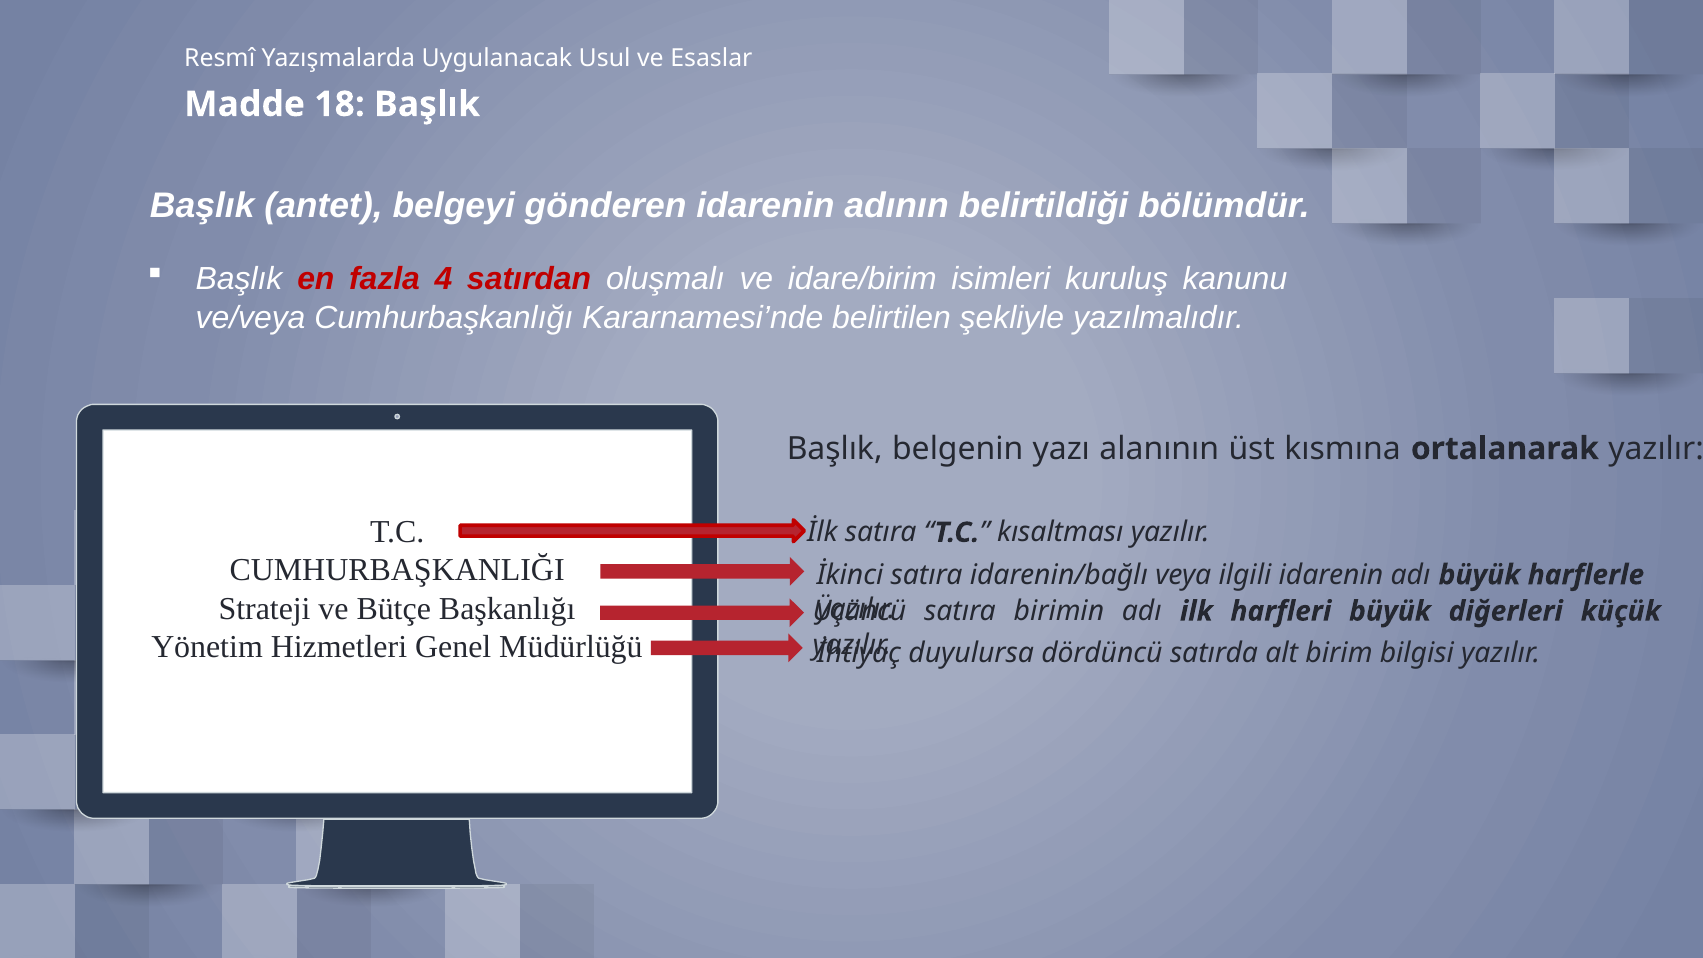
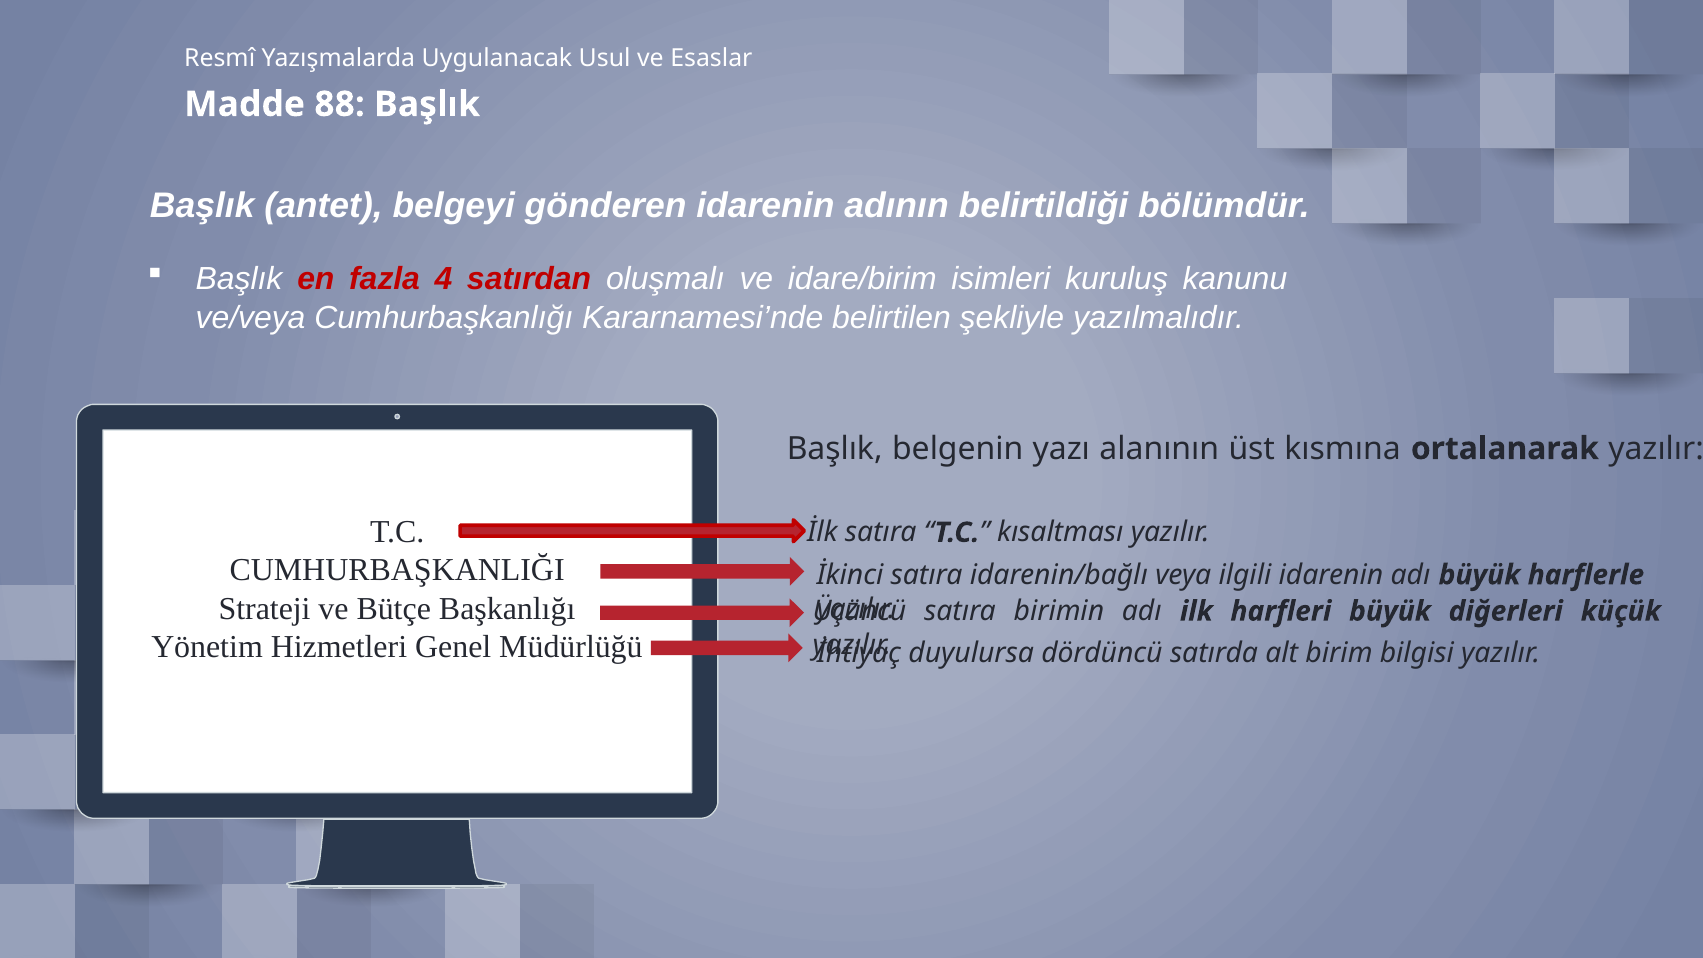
18: 18 -> 88 (340, 104)
